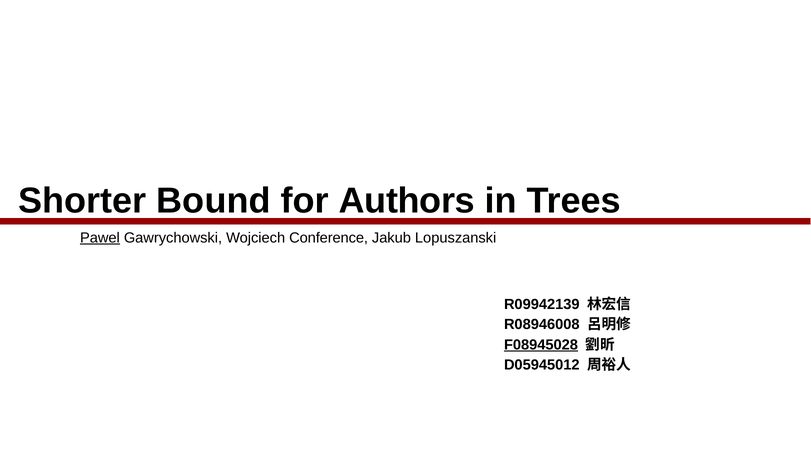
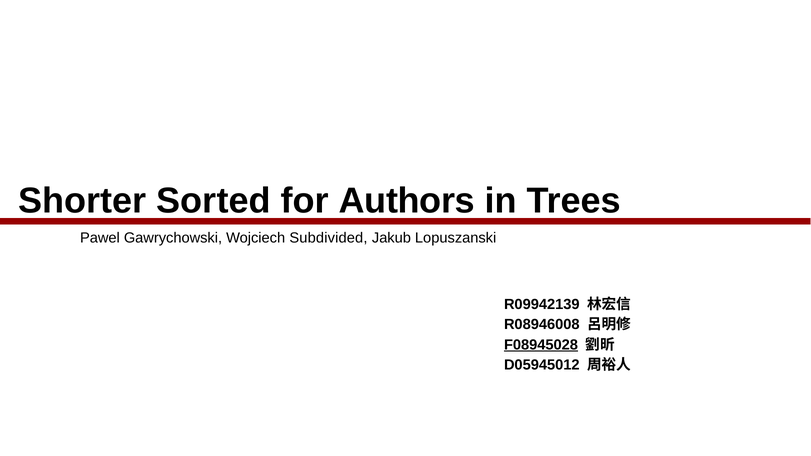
Bound: Bound -> Sorted (214, 201)
Pawel underline: present -> none (100, 238)
Conference: Conference -> Subdivided (328, 238)
